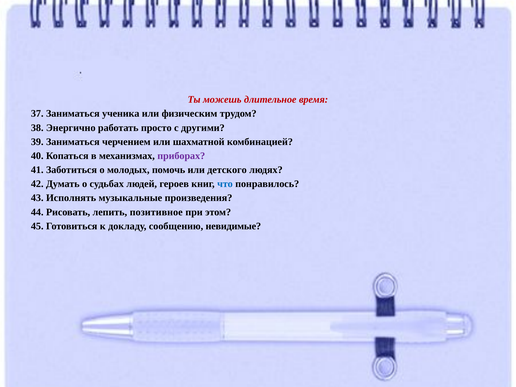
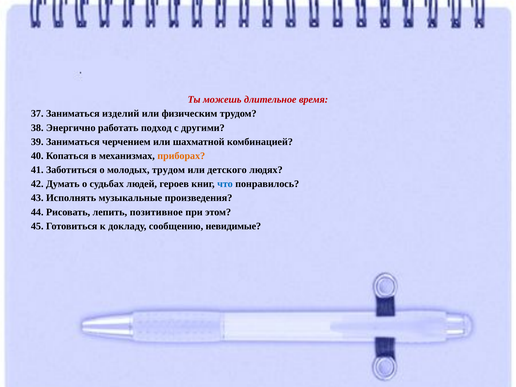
ученика: ученика -> изделий (121, 114)
просто: просто -> подход (156, 128)
приборах colour: purple -> orange (181, 156)
молодых помочь: помочь -> трудом (169, 170)
